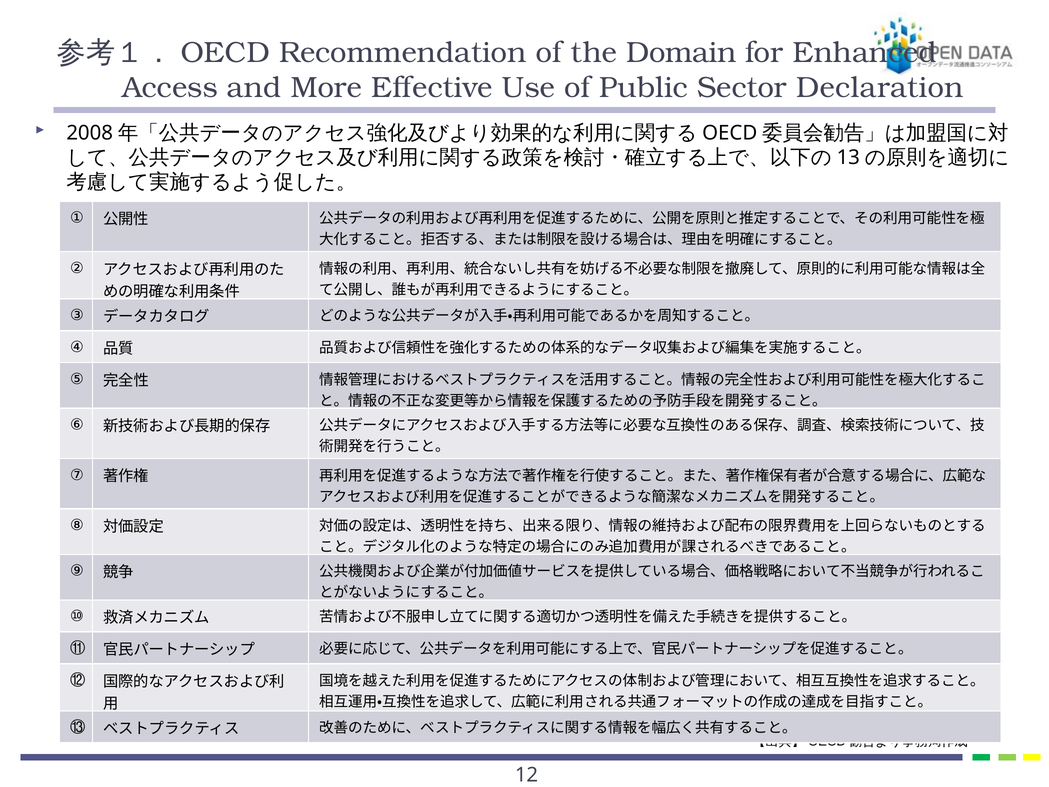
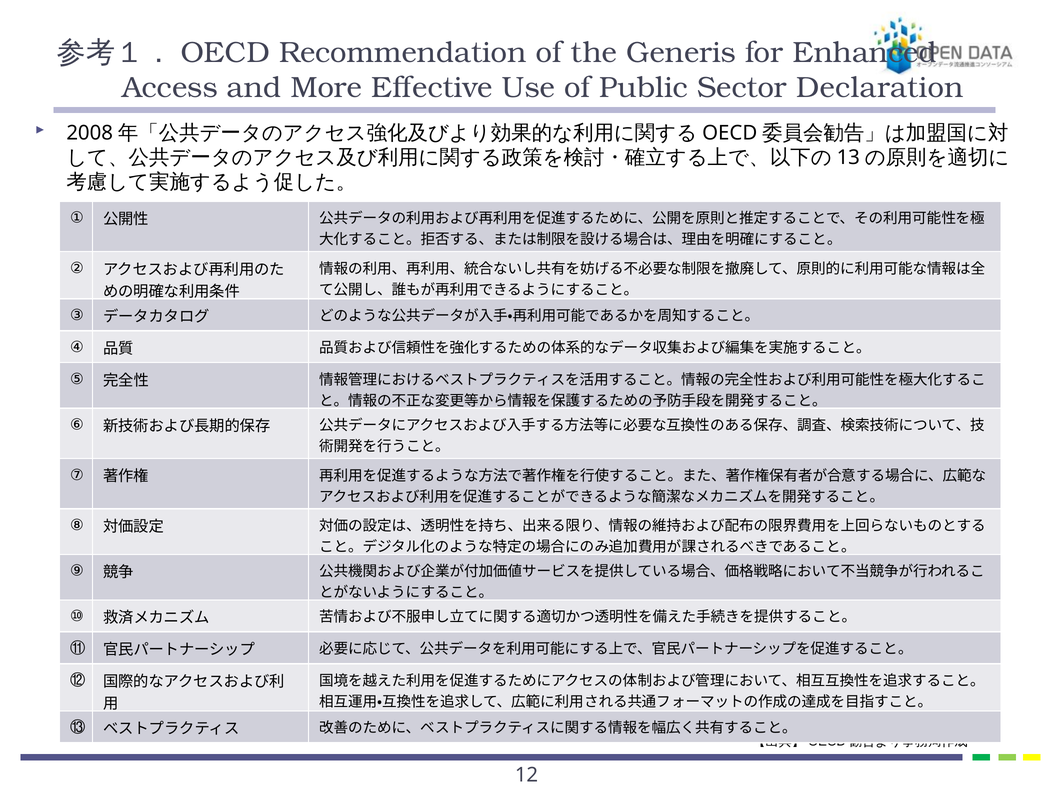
Domain: Domain -> Generis (681, 52)
